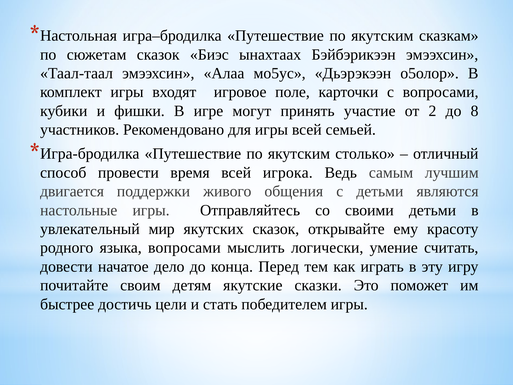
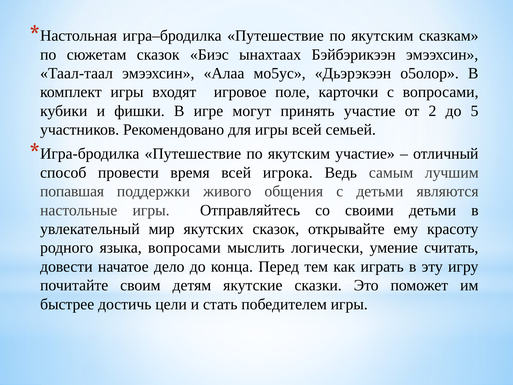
8: 8 -> 5 (475, 111)
якутским столько: столько -> участие (365, 154)
двигается: двигается -> попавшая (72, 191)
